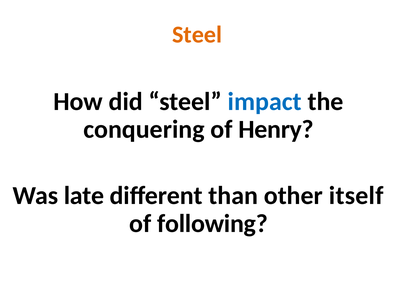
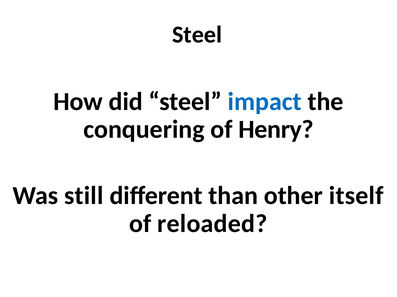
Steel colour: orange -> black (197, 35)
late: late -> still (84, 196)
following: following -> reloaded (212, 224)
